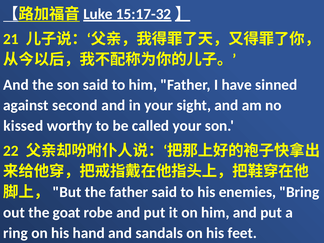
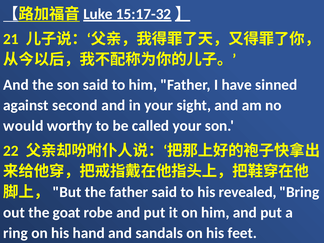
kissed: kissed -> would (23, 126)
enemies: enemies -> revealed (248, 192)
